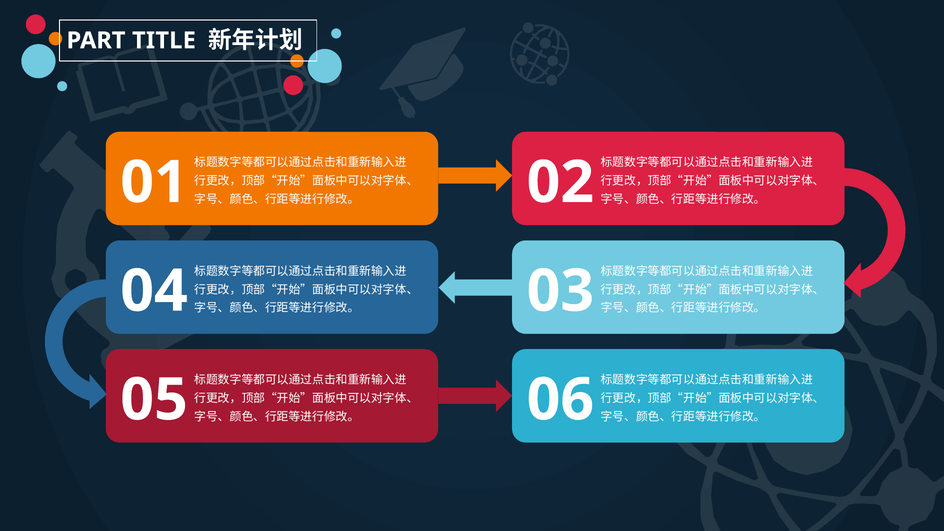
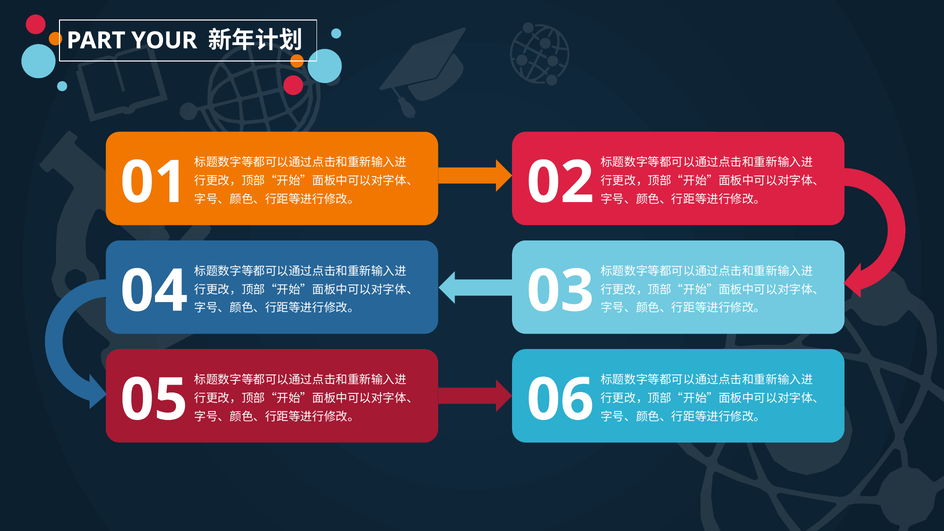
TITLE: TITLE -> YOUR (164, 41)
